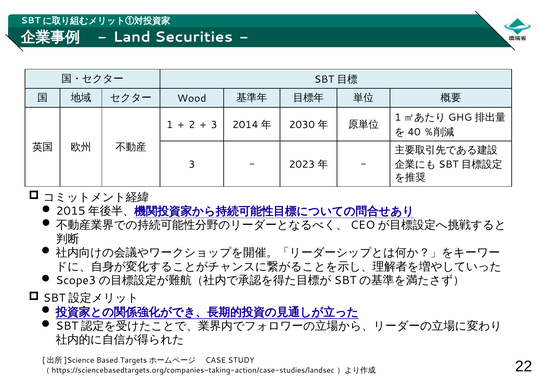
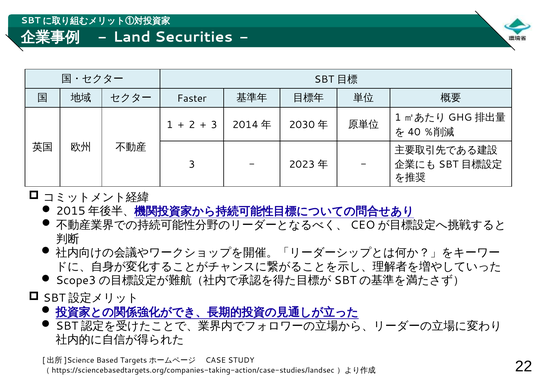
Wood: Wood -> Faster (192, 98)
